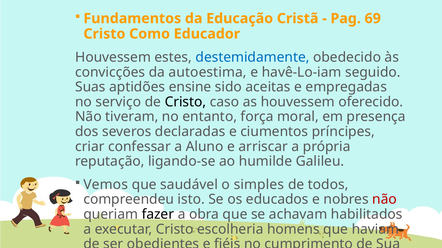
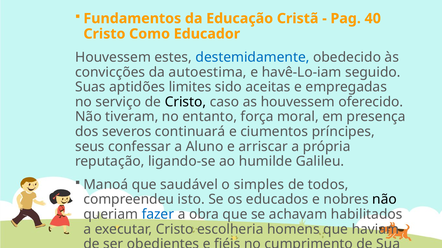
69: 69 -> 40 (373, 19)
ensine: ensine -> limites (190, 87)
declaradas: declaradas -> continuará (190, 132)
criar: criar -> seus (90, 147)
Vemos: Vemos -> Manoá (106, 185)
não colour: red -> black (385, 200)
fazer colour: black -> blue (158, 215)
